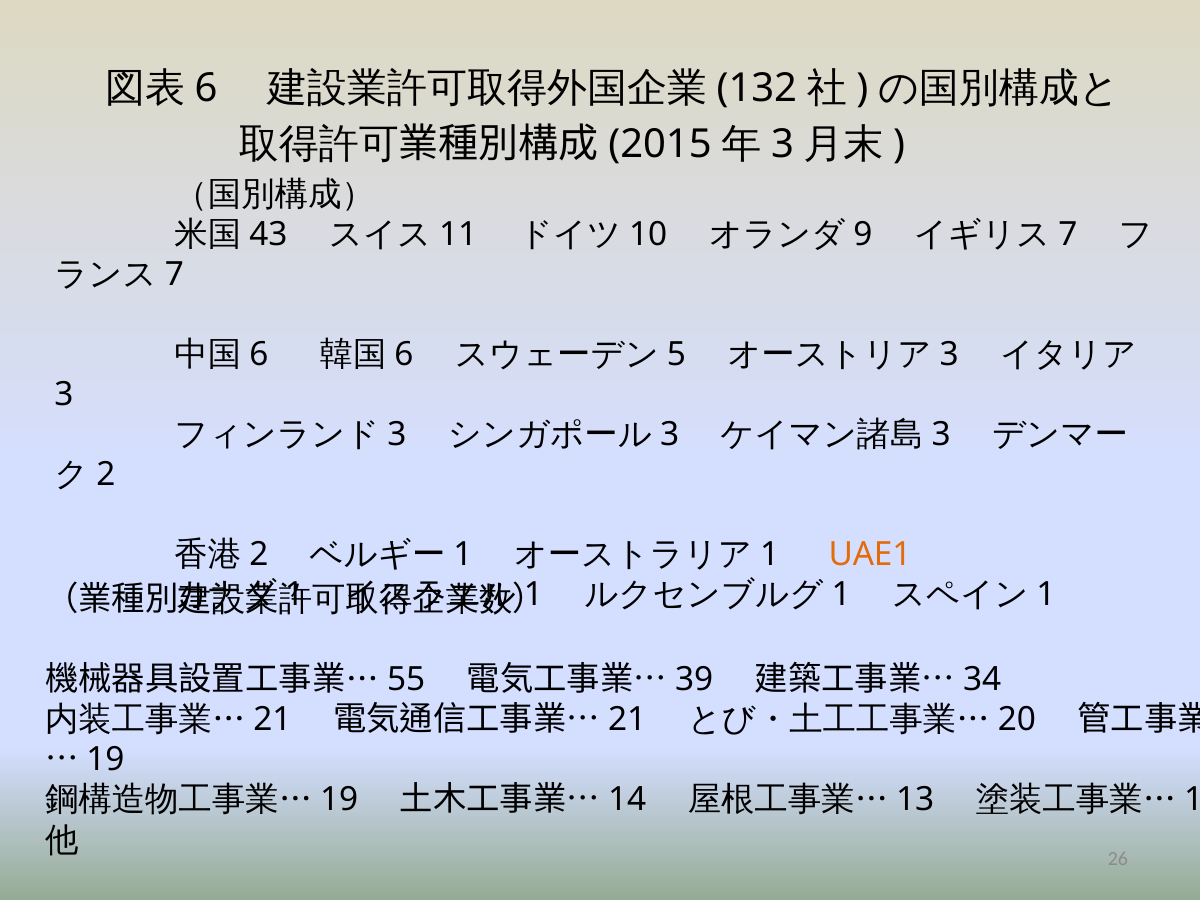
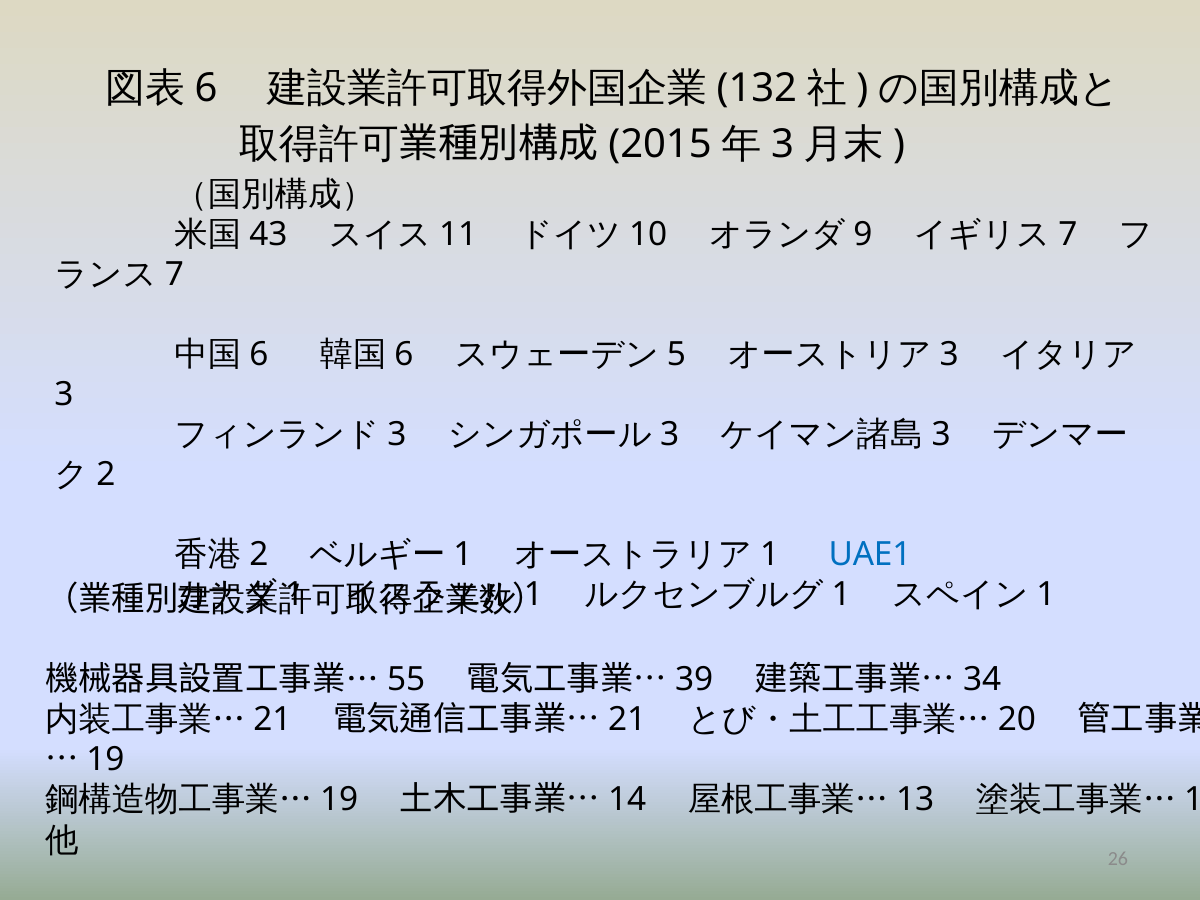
UAE1 colour: orange -> blue (870, 554)
